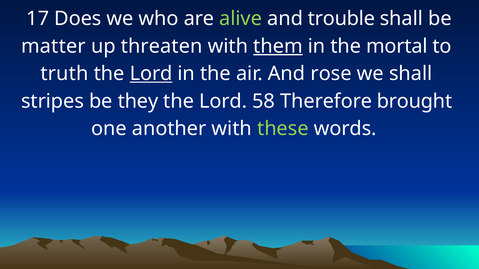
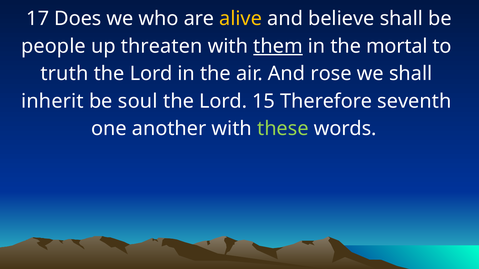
alive colour: light green -> yellow (241, 19)
trouble: trouble -> believe (341, 19)
matter: matter -> people (53, 46)
Lord underline: present -> none (151, 74)
stripes: stripes -> inherit (52, 101)
they: they -> soul (138, 101)
58: 58 -> 15 (264, 101)
brought: brought -> seventh (414, 101)
